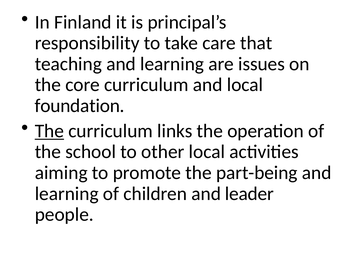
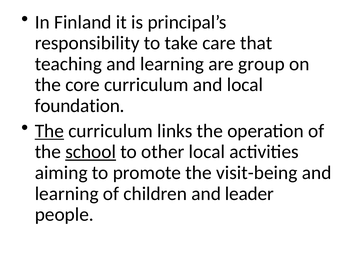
issues: issues -> group (261, 64)
school underline: none -> present (91, 152)
part-being: part-being -> visit-being (257, 173)
